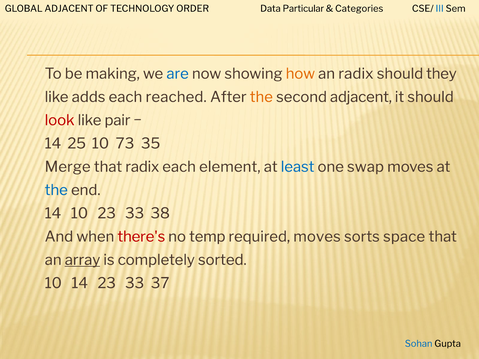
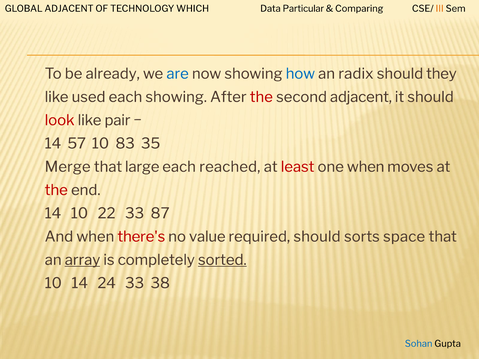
ORDER: ORDER -> WHICH (193, 9)
Categories: Categories -> Comparing (359, 9)
III colour: blue -> orange (440, 9)
making: making -> already (113, 74)
how colour: orange -> blue (300, 74)
adds: adds -> used (89, 97)
each reached: reached -> showing (176, 97)
the colour: orange -> red (261, 97)
25: 25 -> 57 (77, 144)
73: 73 -> 83 (125, 144)
that radix: radix -> large (142, 167)
element: element -> reached (230, 167)
least colour: blue -> red (298, 167)
one swap: swap -> when (366, 167)
the colour: blue -> red (56, 190)
10 23: 23 -> 22 (107, 214)
38: 38 -> 87 (160, 214)
temp: temp -> value (207, 237)
required moves: moves -> should (317, 237)
sorted underline: none -> present (222, 260)
14 23: 23 -> 24 (107, 283)
37: 37 -> 38 (160, 283)
